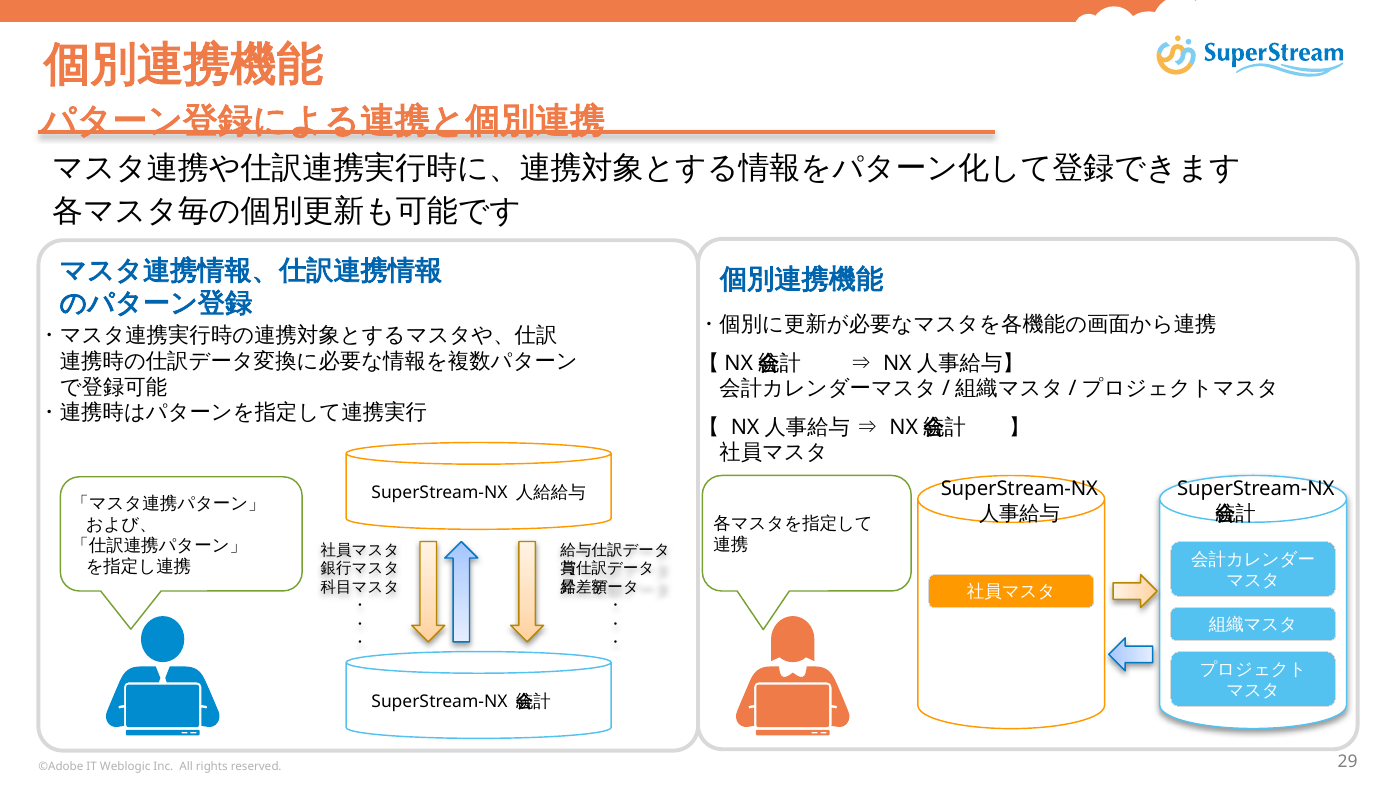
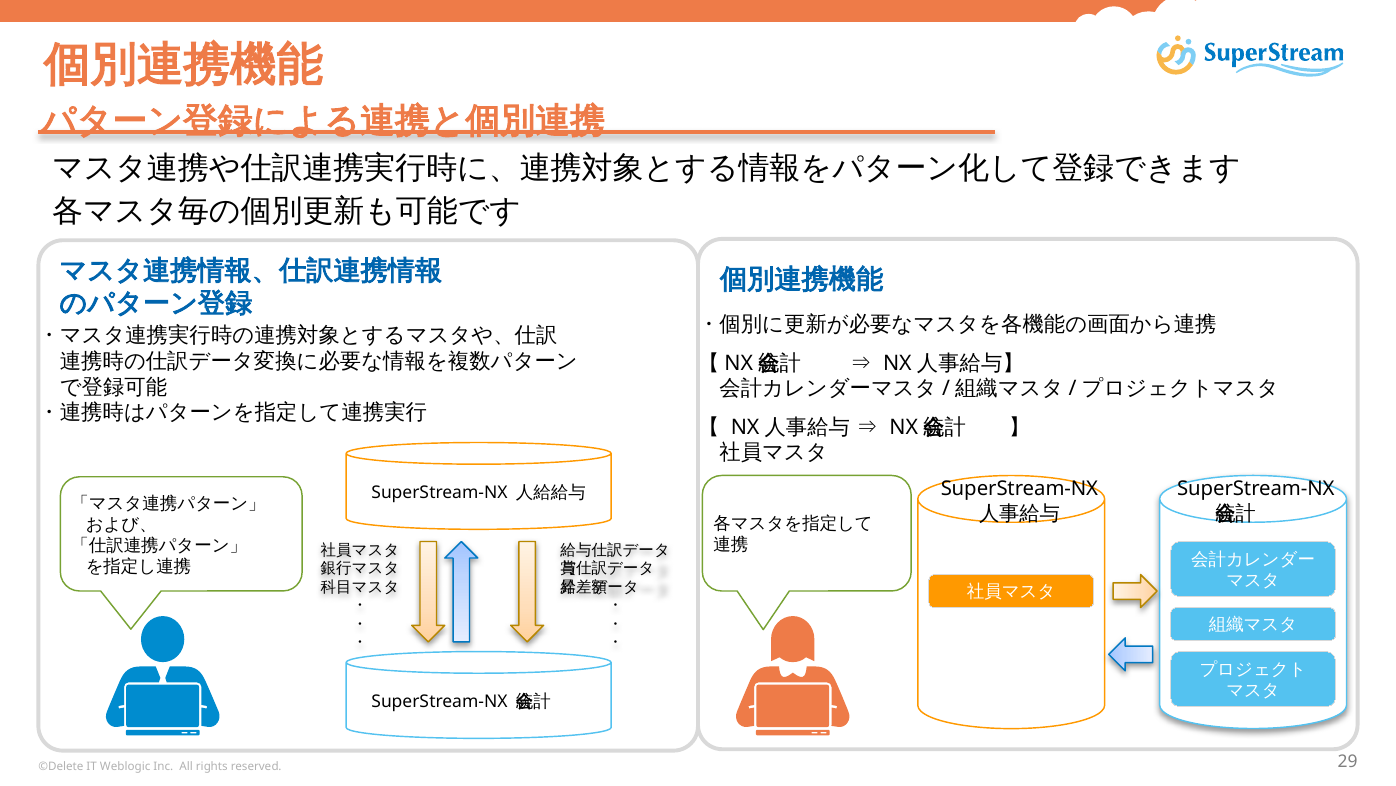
©Adobe: ©Adobe -> ©Delete (61, 765)
